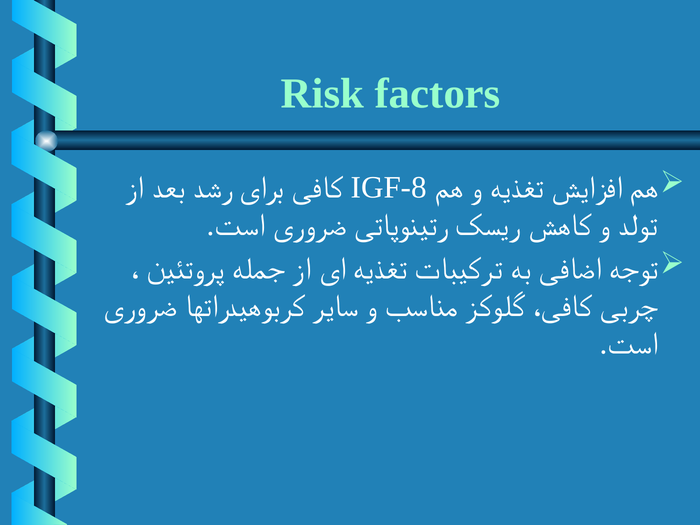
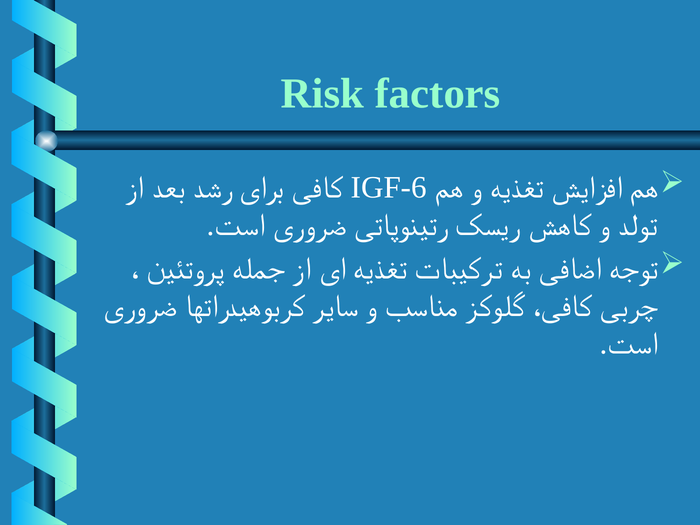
IGF-8: IGF-8 -> IGF-6 (389, 188)
